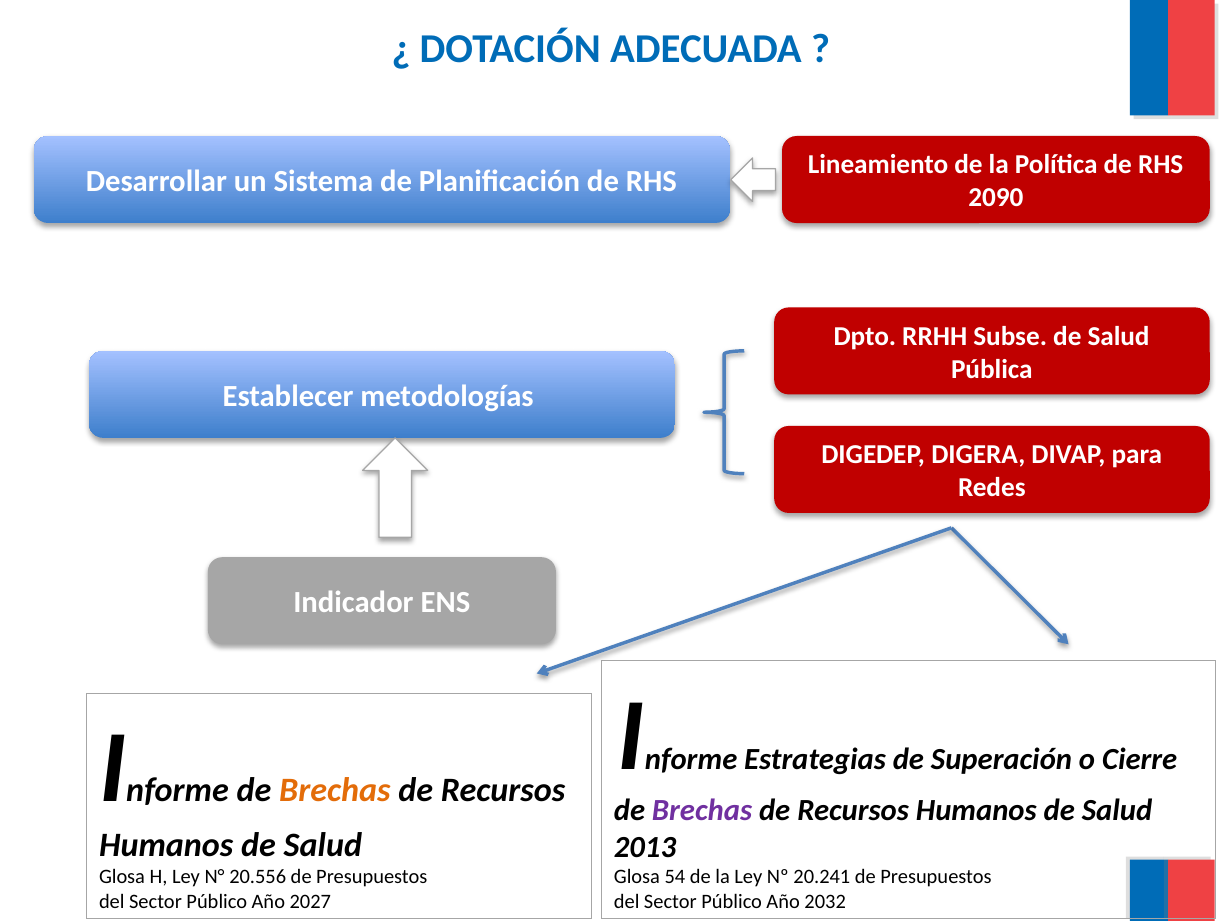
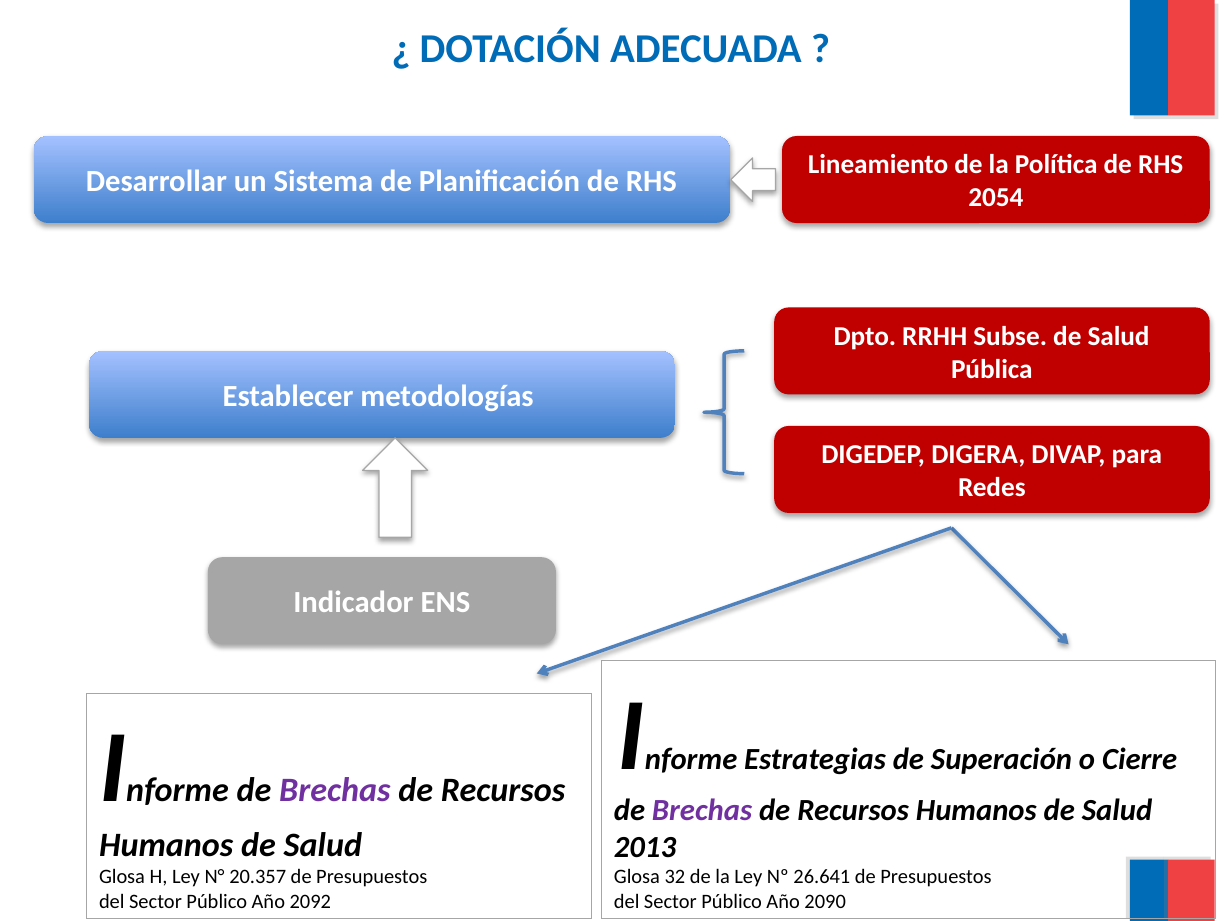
2090: 2090 -> 2054 (996, 198)
Brechas colour: orange -> purple (335, 790)
20.556: 20.556 -> 20.357 (258, 877)
54: 54 -> 32 (675, 877)
20.241: 20.241 -> 26.641 (822, 877)
2027: 2027 -> 2092 (310, 901)
2032: 2032 -> 2090 (825, 901)
